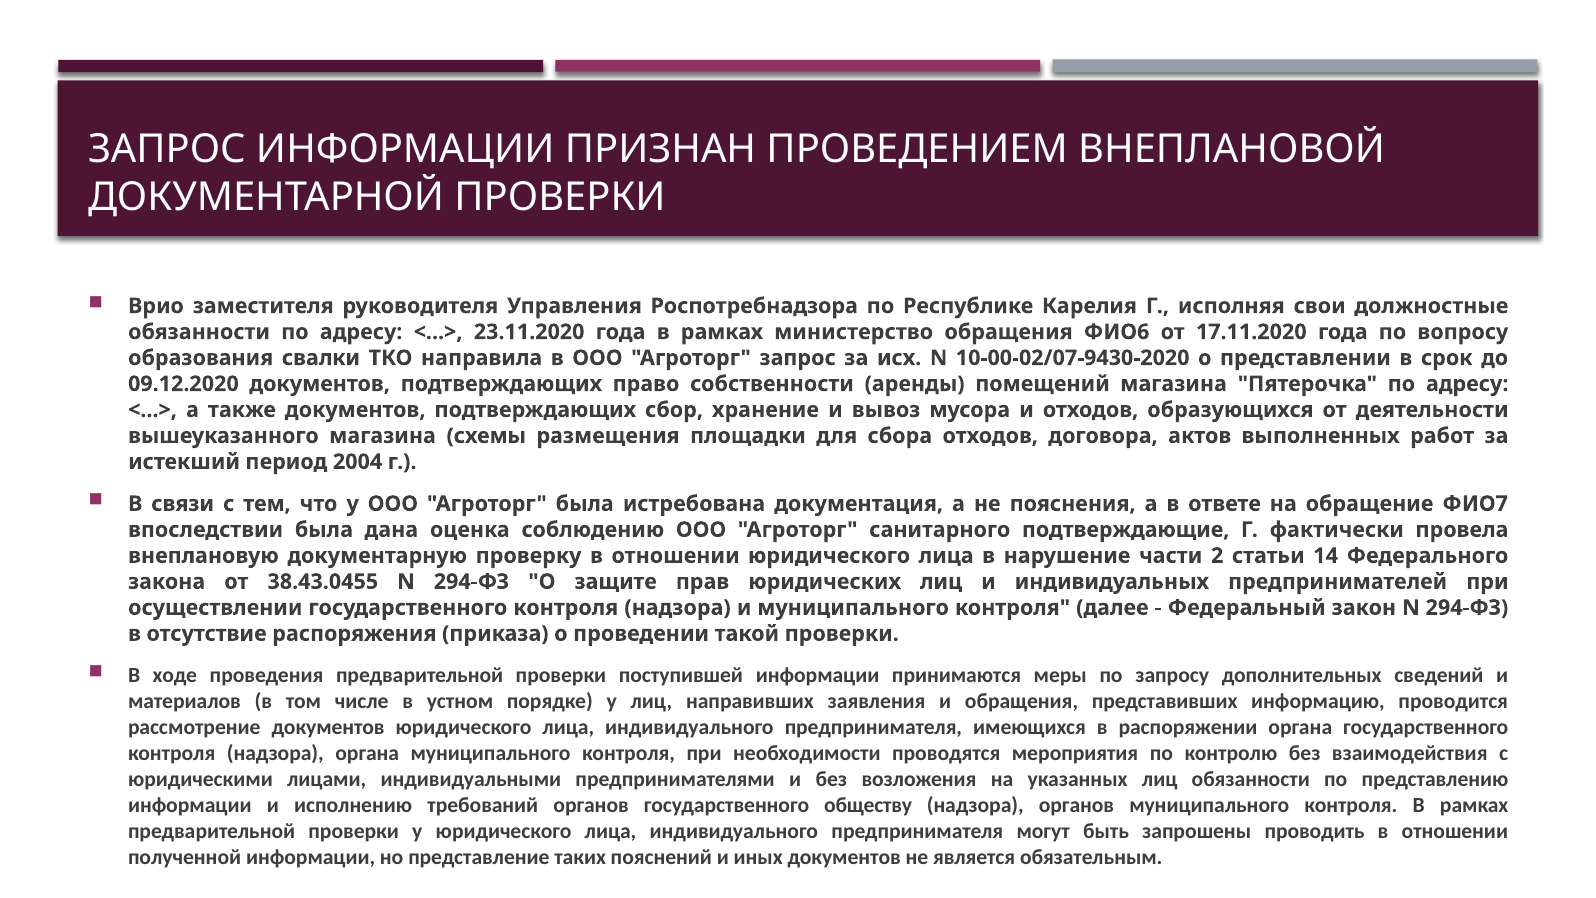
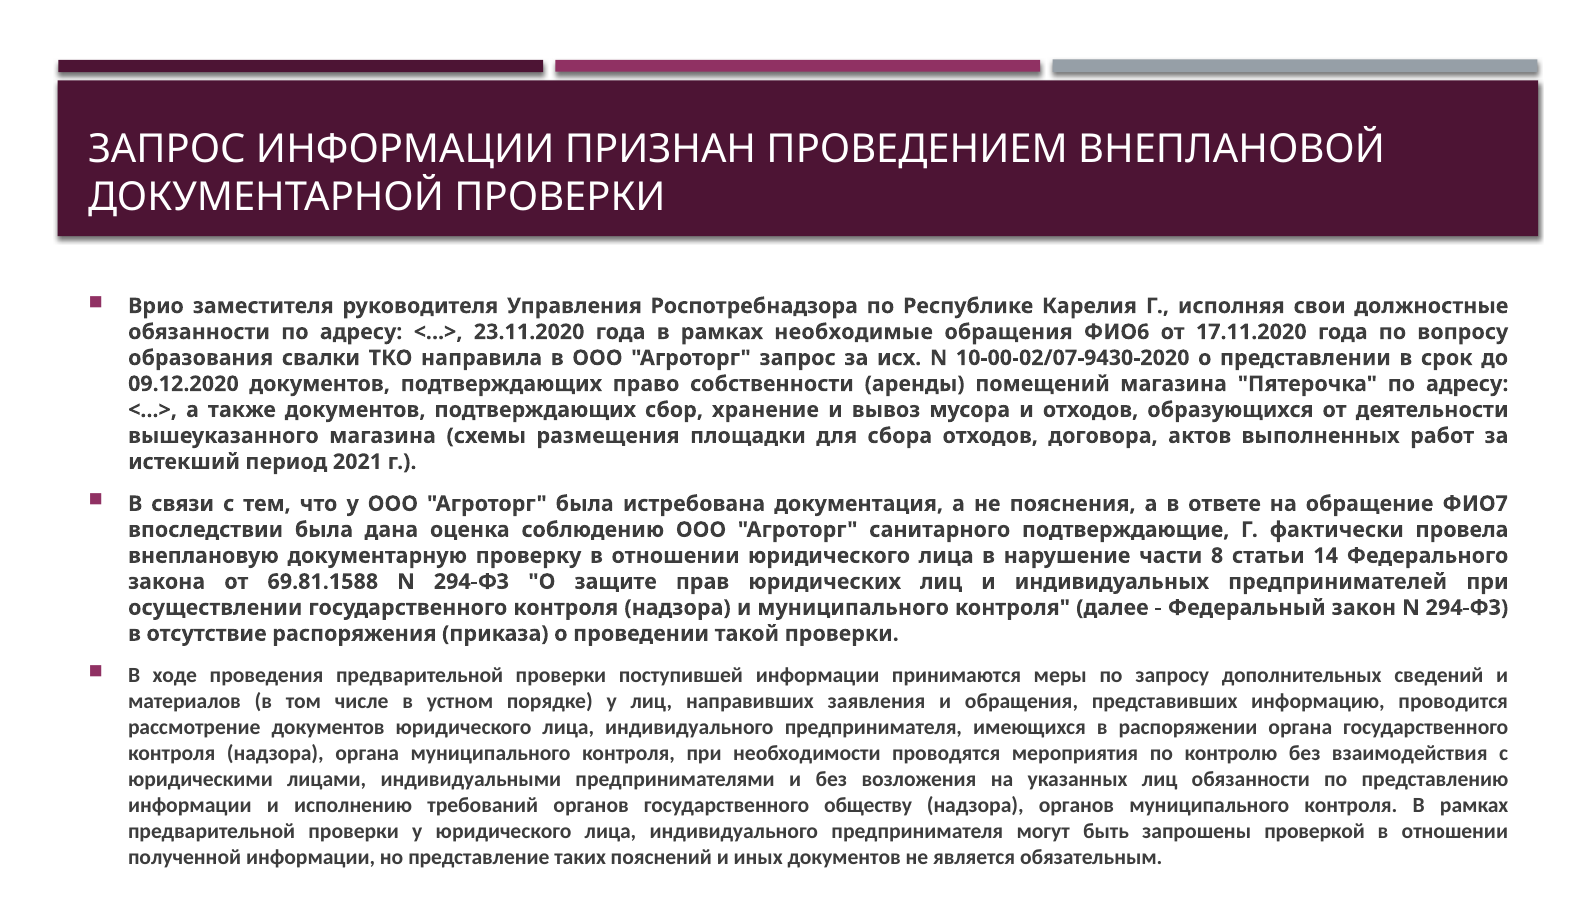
министерство: министерство -> необходимые (854, 332)
2004: 2004 -> 2021 (358, 462)
2: 2 -> 8 (1217, 556)
38.43.0455: 38.43.0455 -> 69.81.1588 (323, 582)
проводить: проводить -> проверкой (1315, 831)
